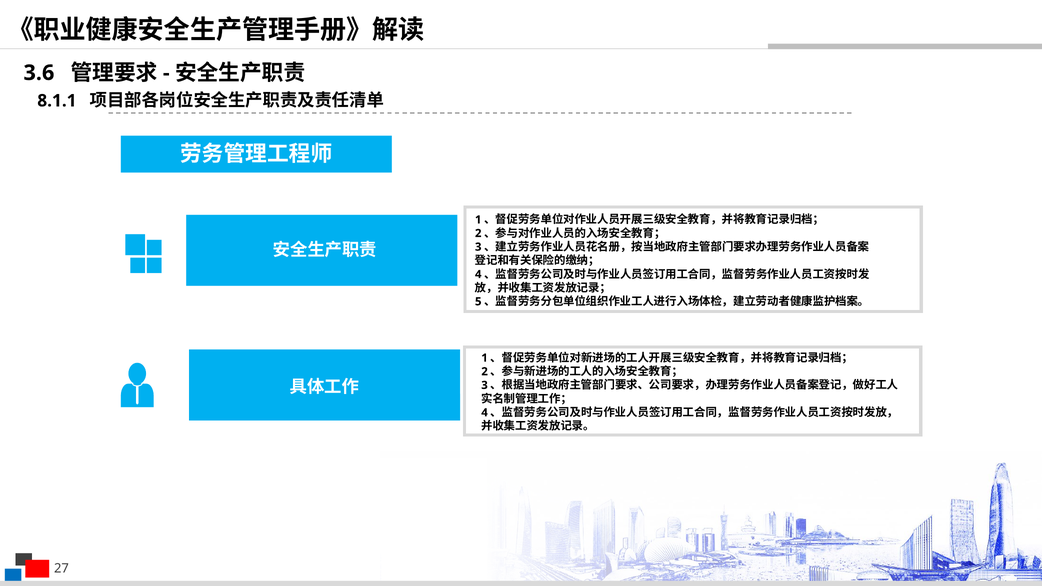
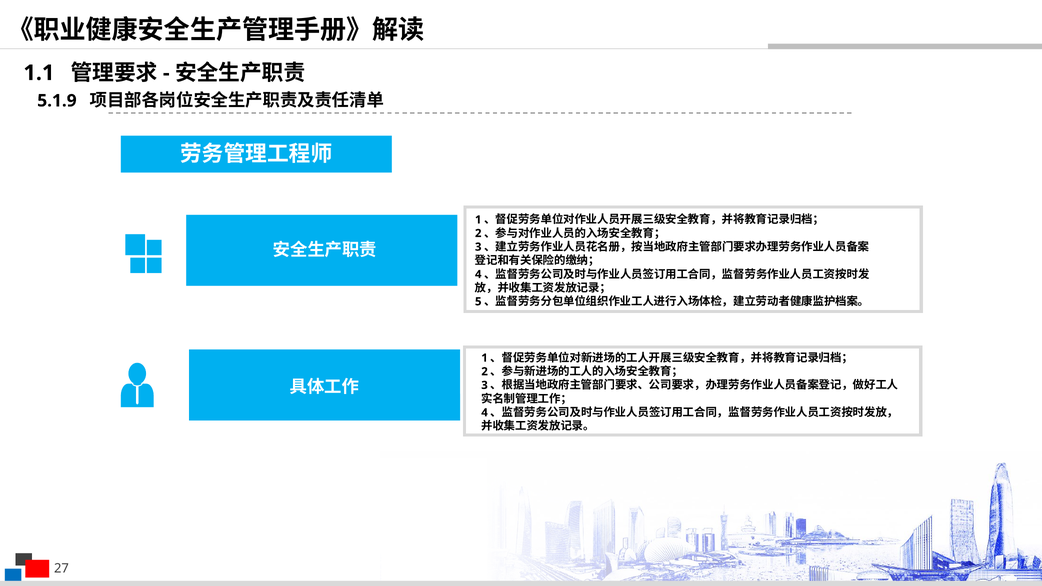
3.6: 3.6 -> 1.1 (39, 73)
8.1.1: 8.1.1 -> 5.1.9 (57, 101)
